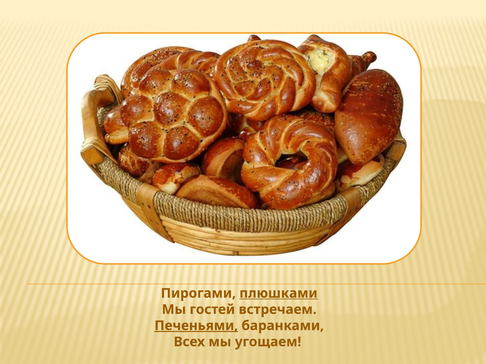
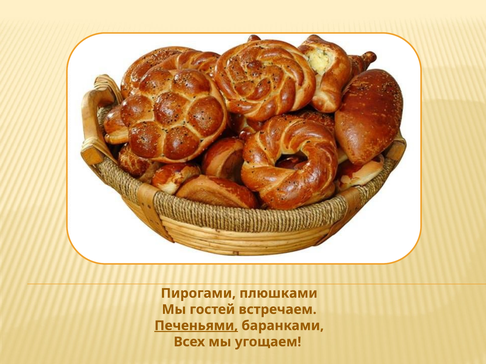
плюшками underline: present -> none (278, 294)
